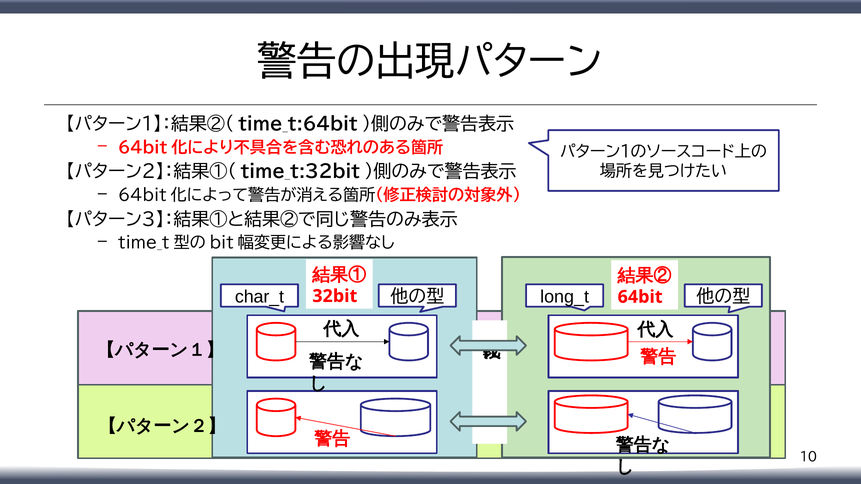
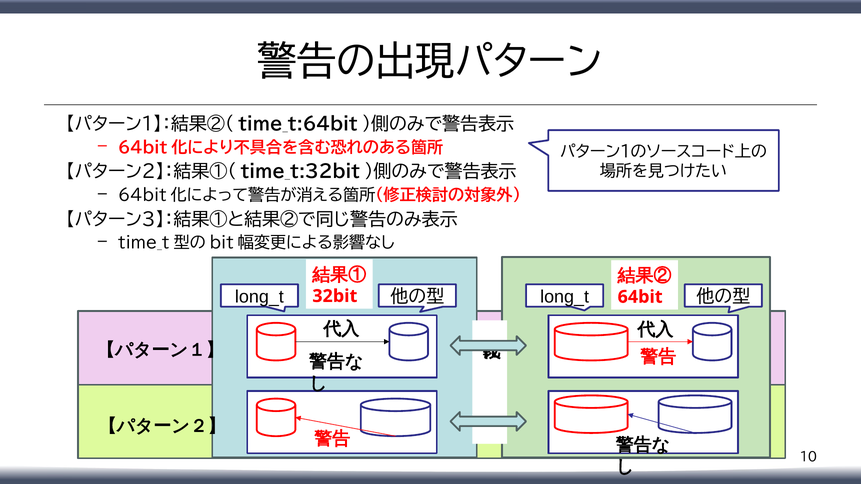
char_t: char_t -> long_t (259, 297)
